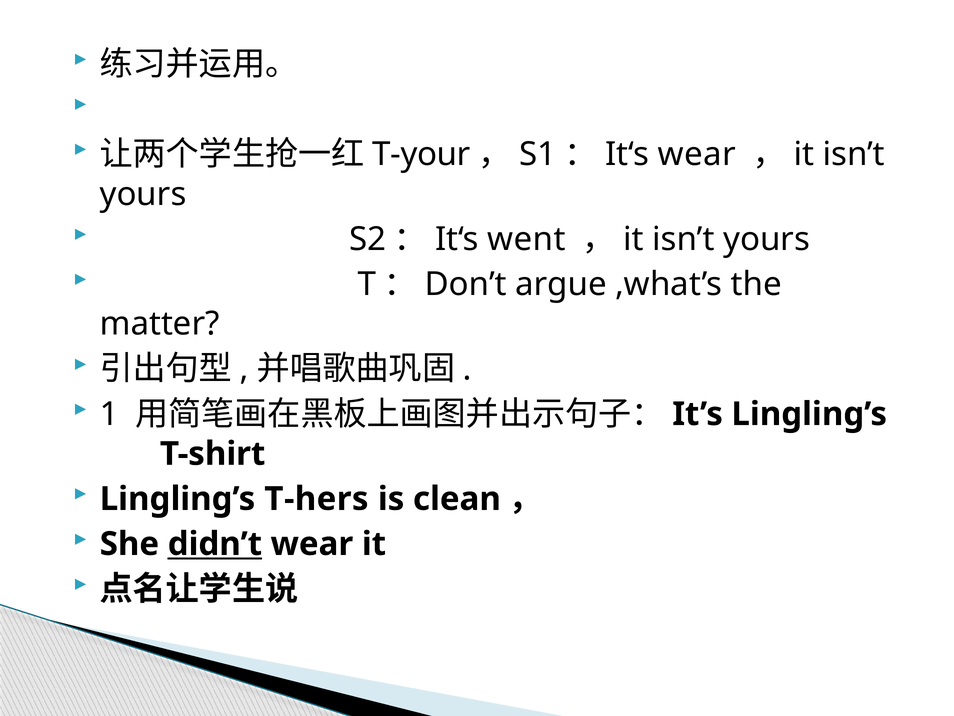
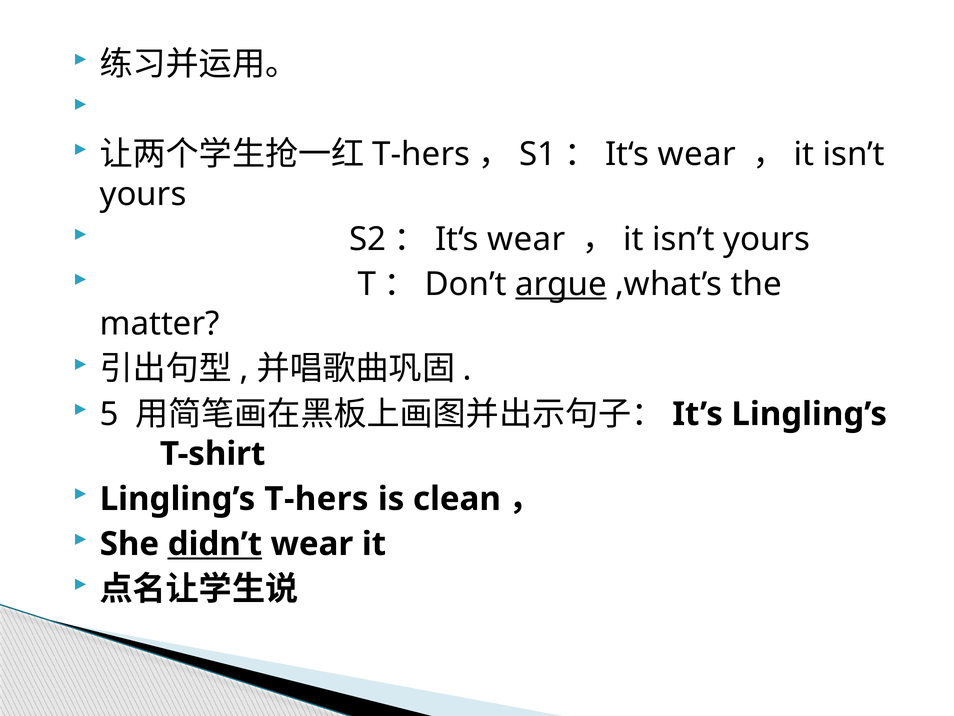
T-your: T-your -> T-hers (421, 154)
went: went -> wear (526, 239)
argue underline: none -> present (561, 284)
1: 1 -> 5 (109, 414)
